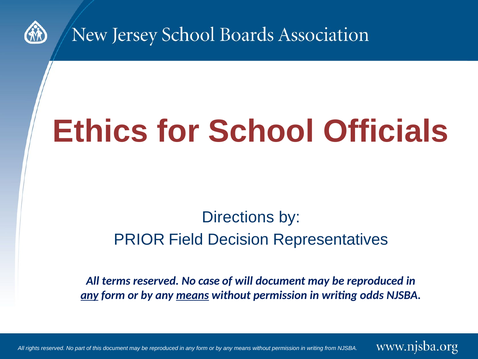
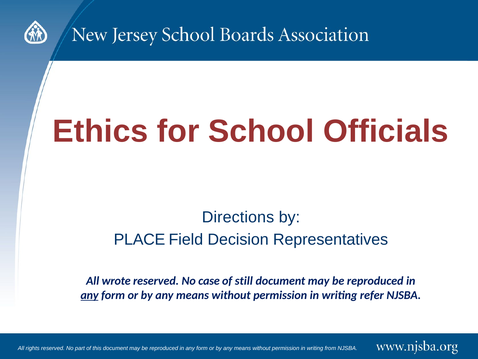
PRIOR: PRIOR -> PLACE (139, 239)
terms: terms -> wrote (116, 281)
will: will -> still (244, 281)
means underline: present -> none (193, 295)
odds: odds -> refer (372, 295)
